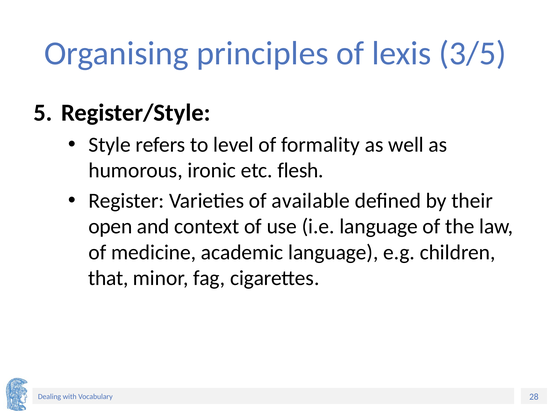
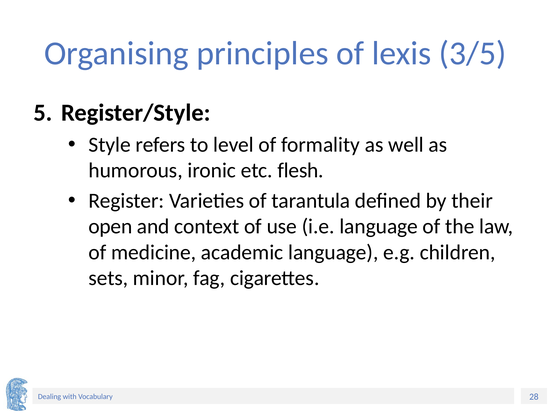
available: available -> tarantula (311, 201)
that: that -> sets (108, 278)
